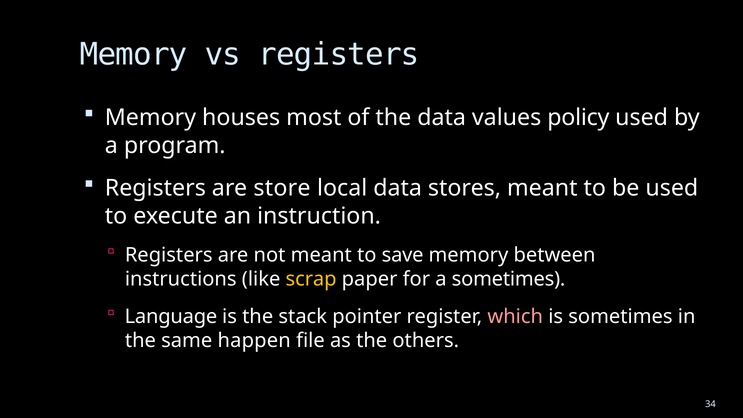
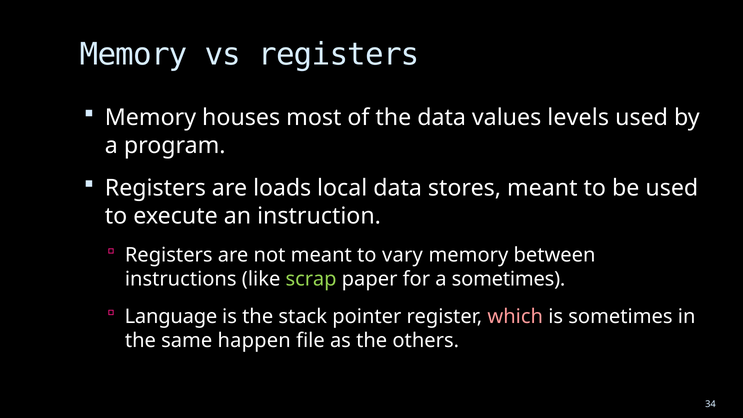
policy: policy -> levels (578, 118)
store: store -> loads (282, 188)
save: save -> vary (402, 255)
scrap colour: yellow -> light green (311, 279)
